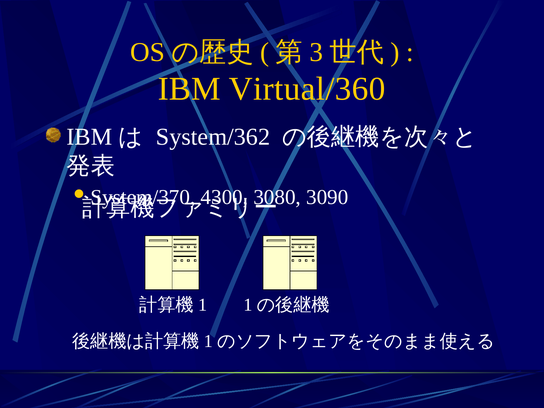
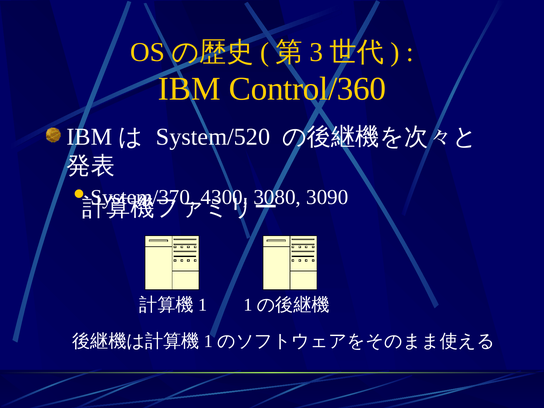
Virtual/360: Virtual/360 -> Control/360 (308, 89)
System/362: System/362 -> System/520 (213, 137)
